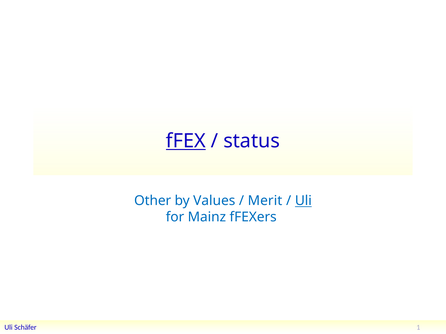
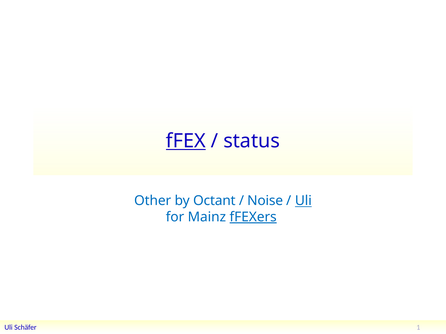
Values: Values -> Octant (214, 201)
Merit: Merit -> Noise (265, 201)
fFEXers underline: none -> present (253, 217)
